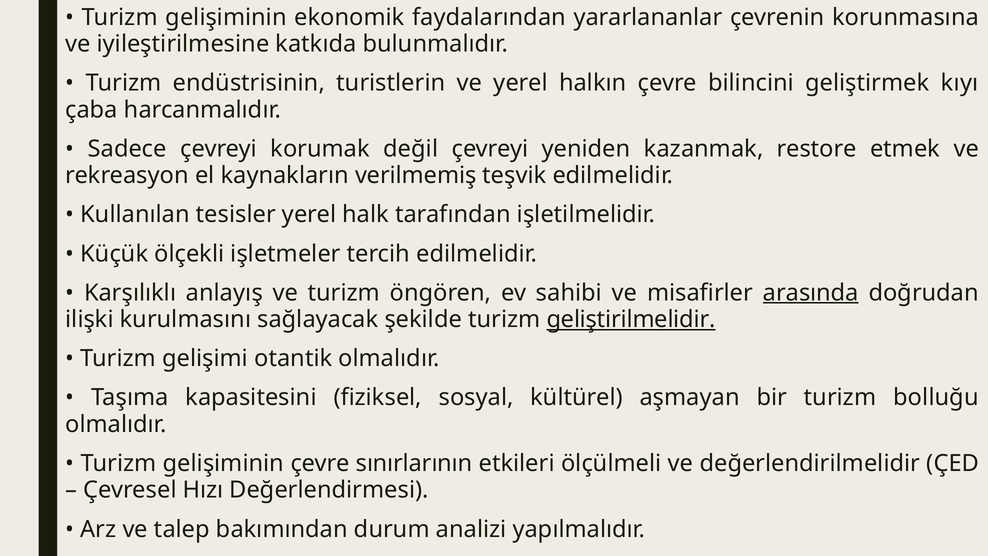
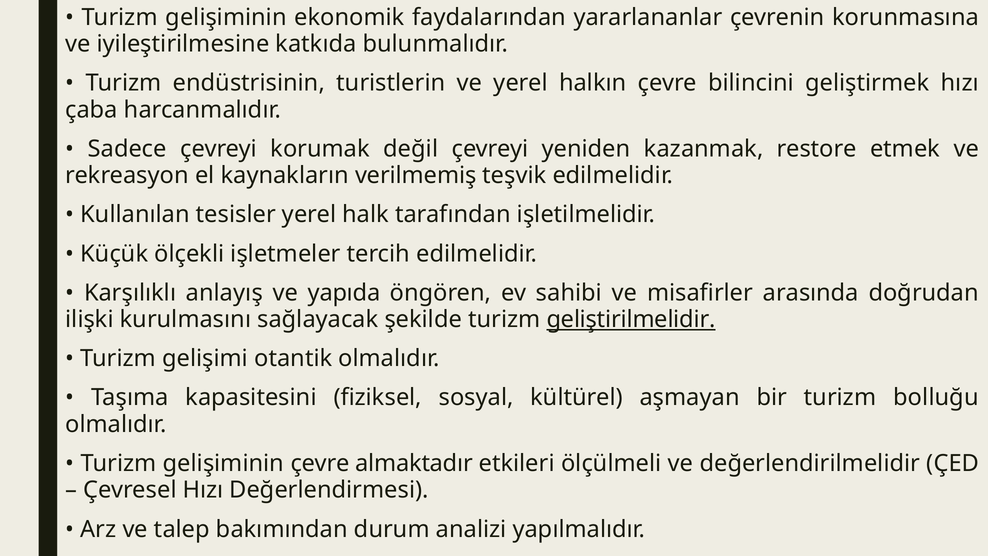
geliştirmek kıyı: kıyı -> hızı (960, 83)
ve turizm: turizm -> yapıda (344, 293)
arasında underline: present -> none (811, 293)
sınırlarının: sınırlarının -> almaktadır (414, 463)
